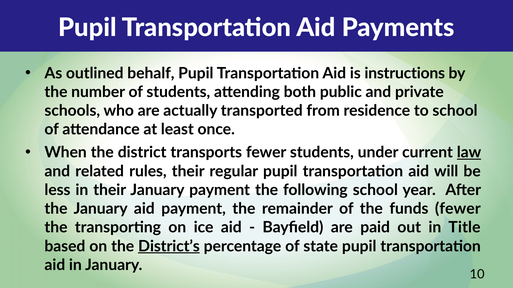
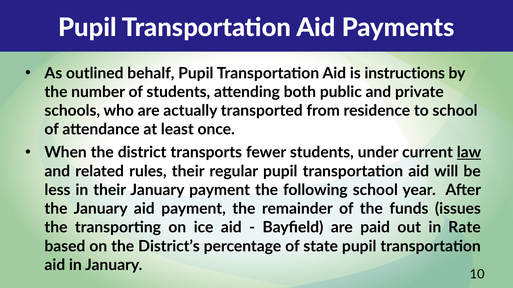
funds fewer: fewer -> issues (458, 209)
Title: Title -> Rate (464, 228)
District’s underline: present -> none (169, 247)
